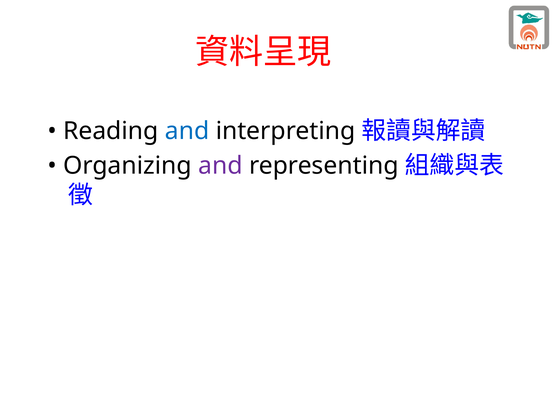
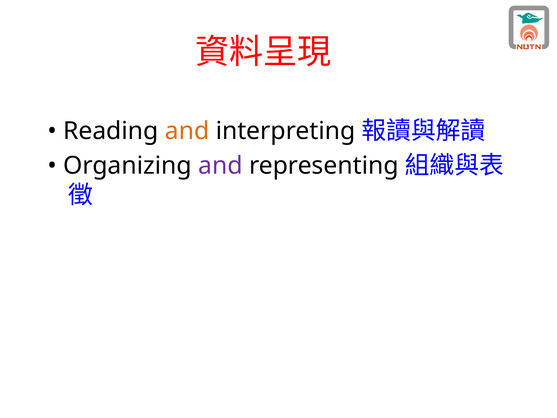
and colour: blue -> orange (187, 131)
